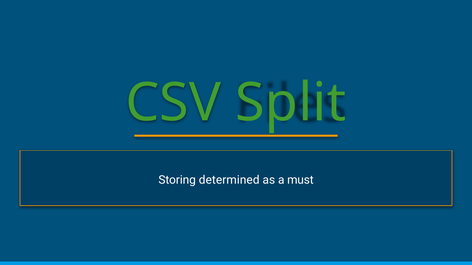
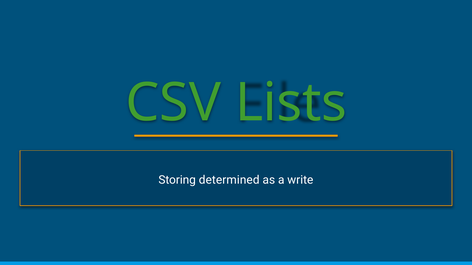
Split: Split -> Lists (291, 103)
must: must -> write (300, 180)
